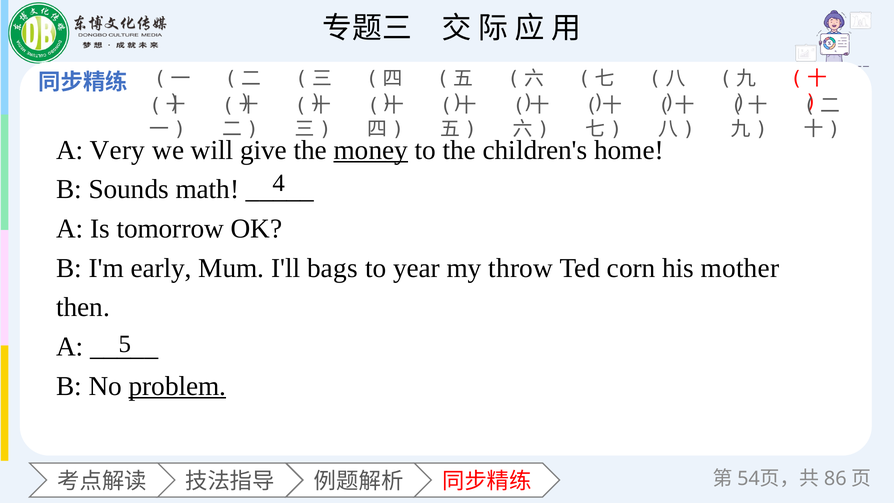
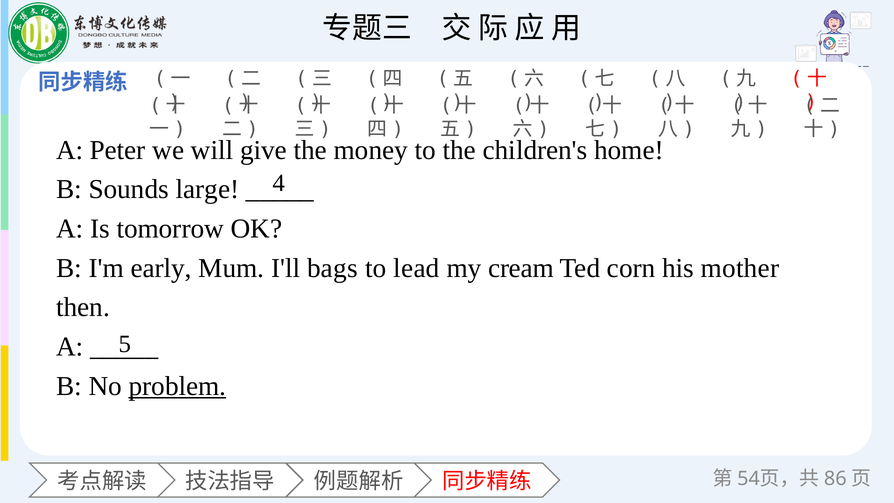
Very: Very -> Peter (118, 150)
money underline: present -> none (371, 150)
math: math -> large (207, 189)
year: year -> lead (416, 268)
throw: throw -> cream (521, 268)
